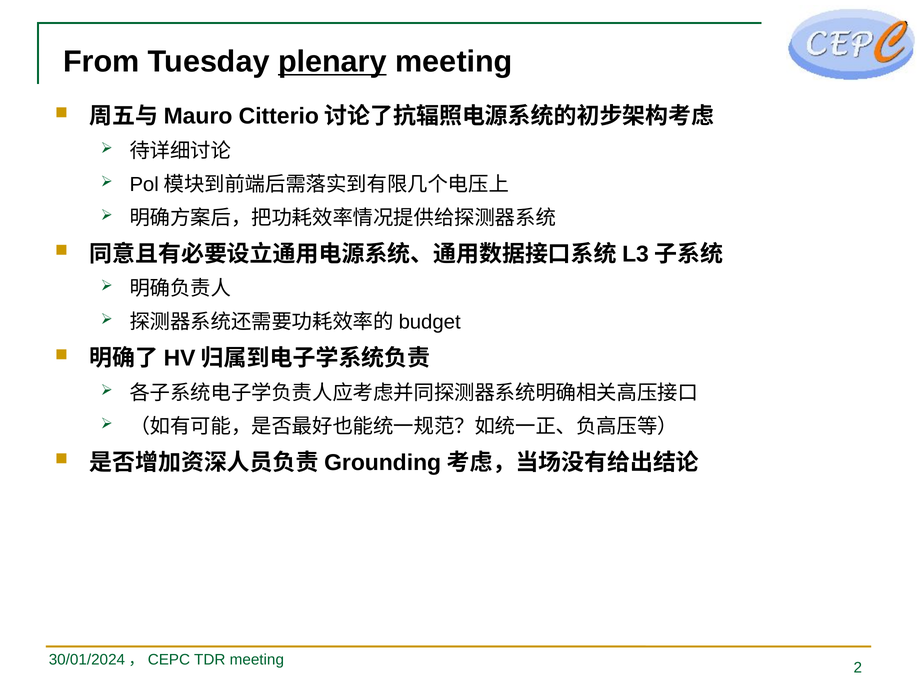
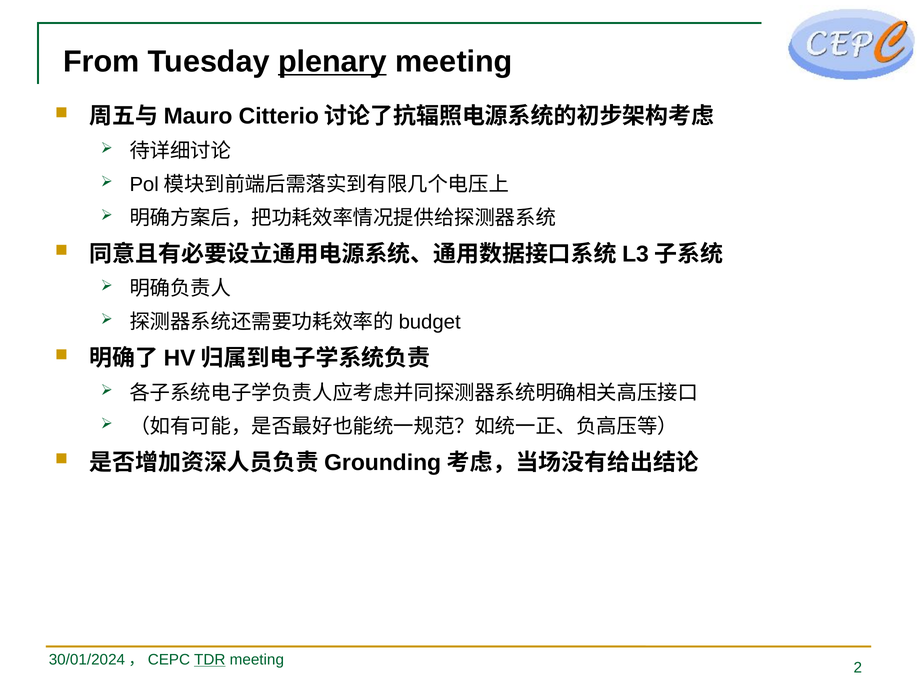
TDR underline: none -> present (210, 660)
